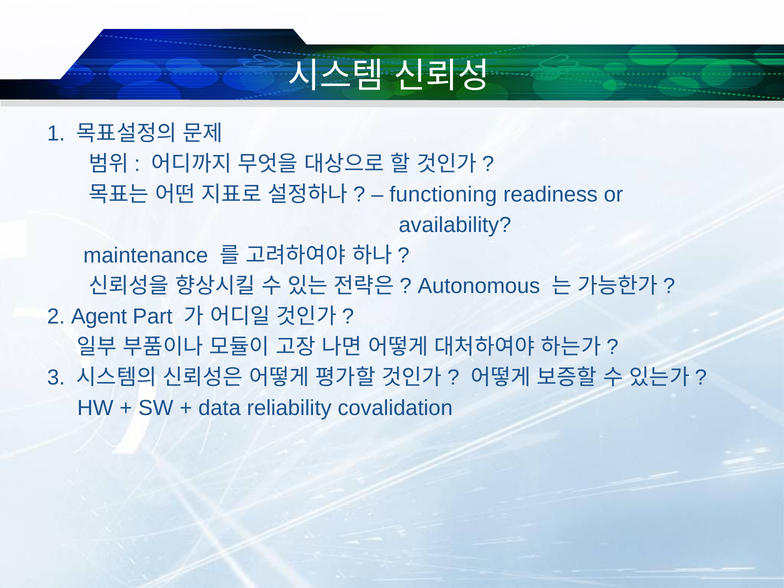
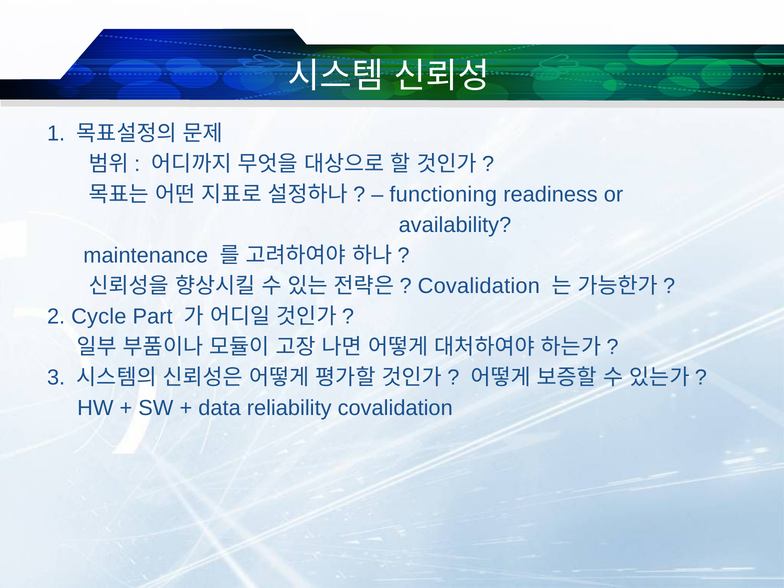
Autonomous: Autonomous -> Covalidation (479, 286)
Agent: Agent -> Cycle (99, 317)
